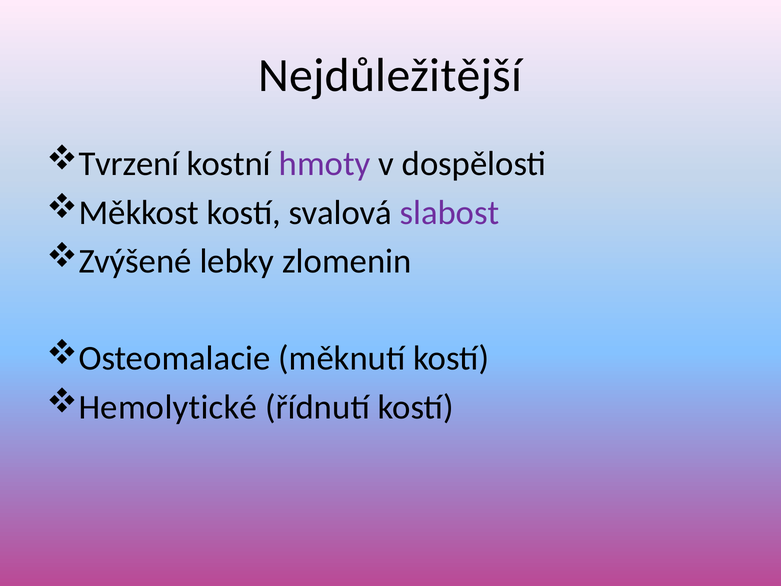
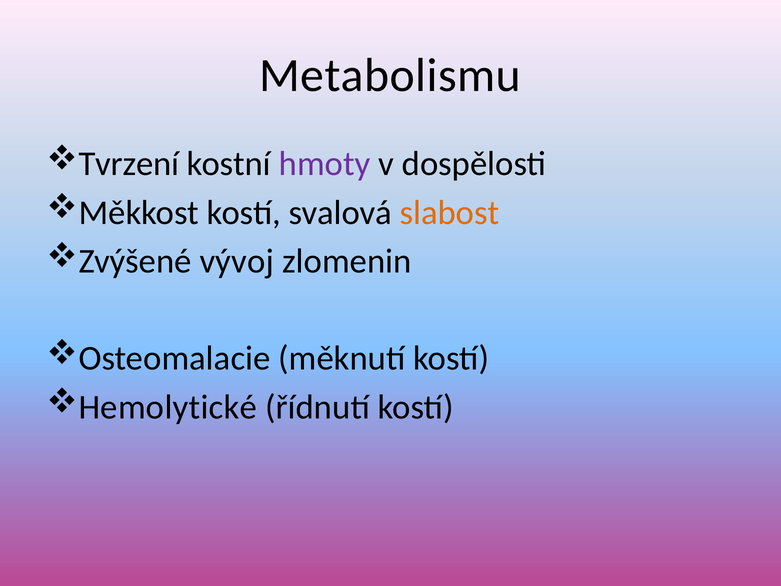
Nejdůležitější: Nejdůležitější -> Metabolismu (390, 76)
slabost colour: purple -> orange (449, 212)
lebky: lebky -> vývoj (237, 261)
